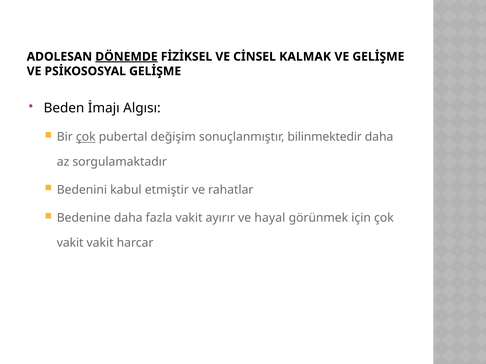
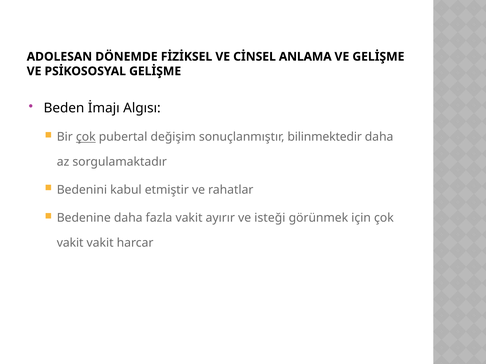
DÖNEMDE underline: present -> none (126, 57)
KALMAK: KALMAK -> ANLAMA (305, 57)
hayal: hayal -> isteği (270, 218)
